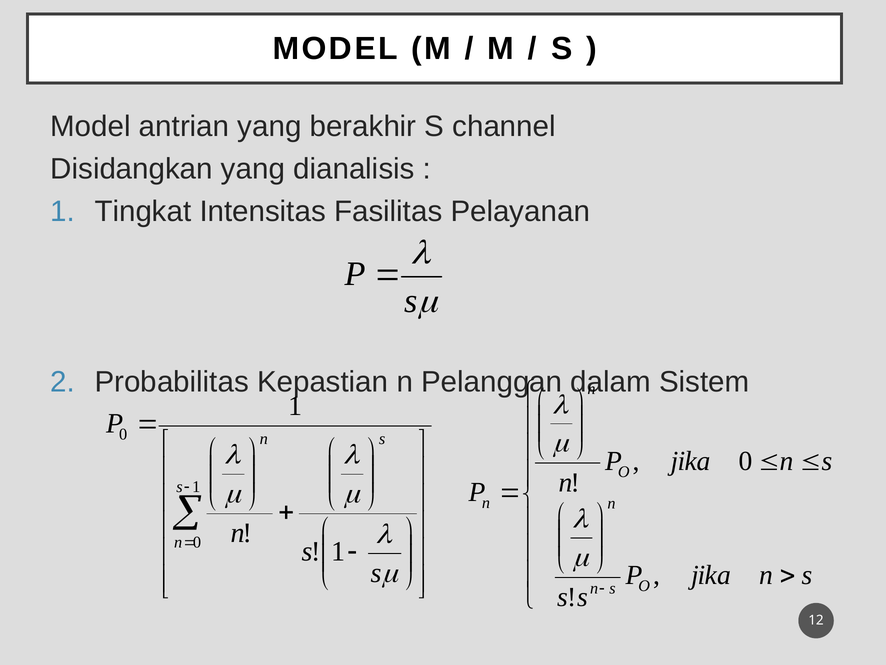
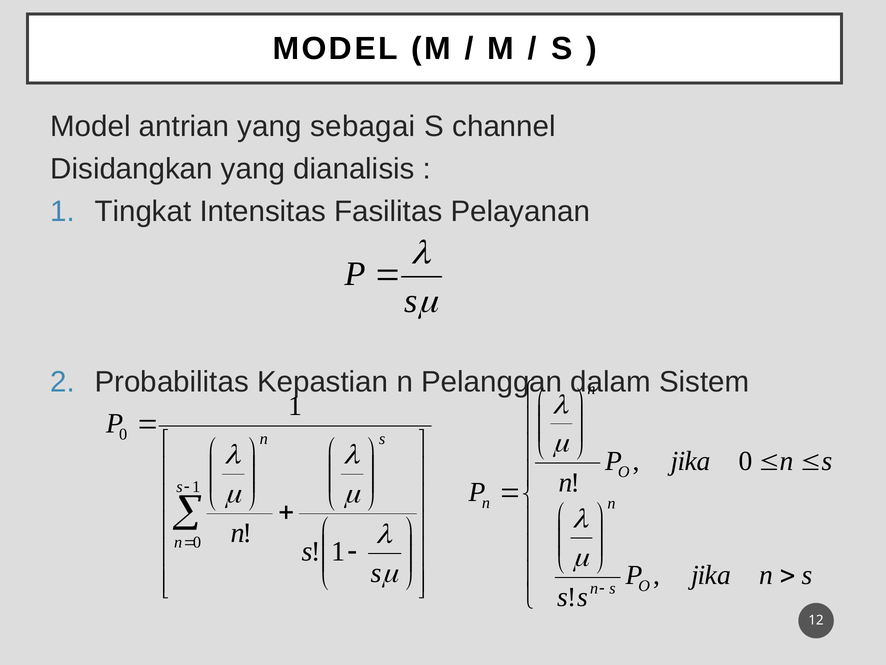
berakhir: berakhir -> sebagai (363, 126)
